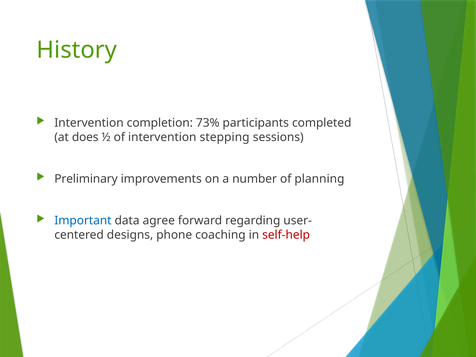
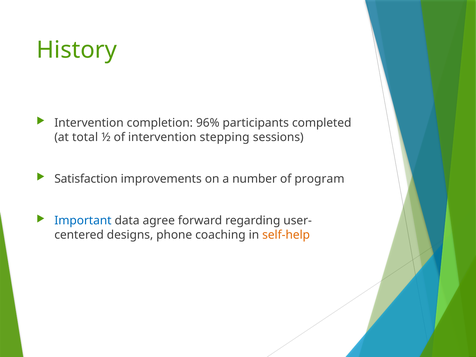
73%: 73% -> 96% (208, 123)
does: does -> total (85, 137)
Preliminary: Preliminary -> Satisfaction (86, 179)
planning: planning -> program (319, 179)
self-help colour: red -> orange (286, 235)
